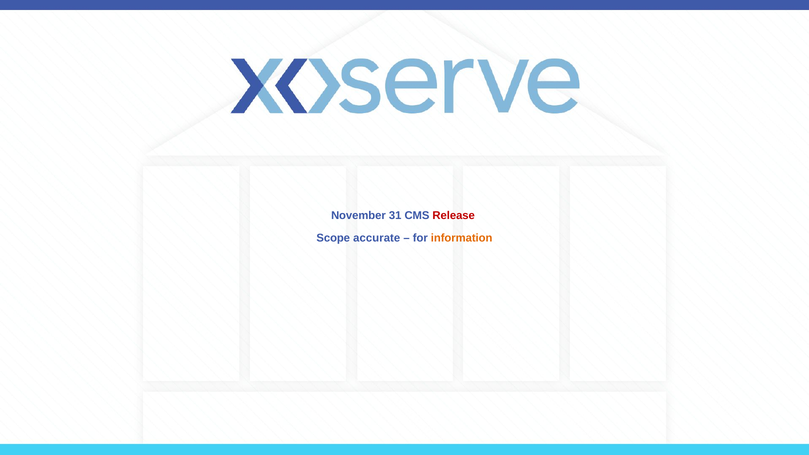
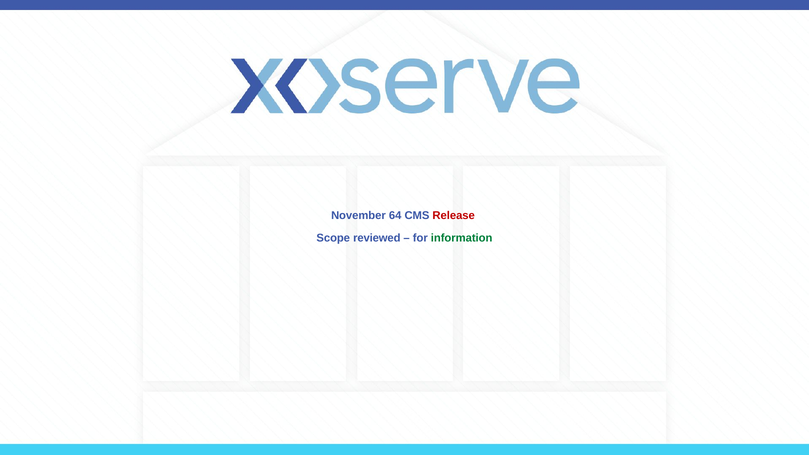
31: 31 -> 64 (395, 215)
accurate: accurate -> reviewed (377, 238)
information colour: orange -> green (462, 238)
